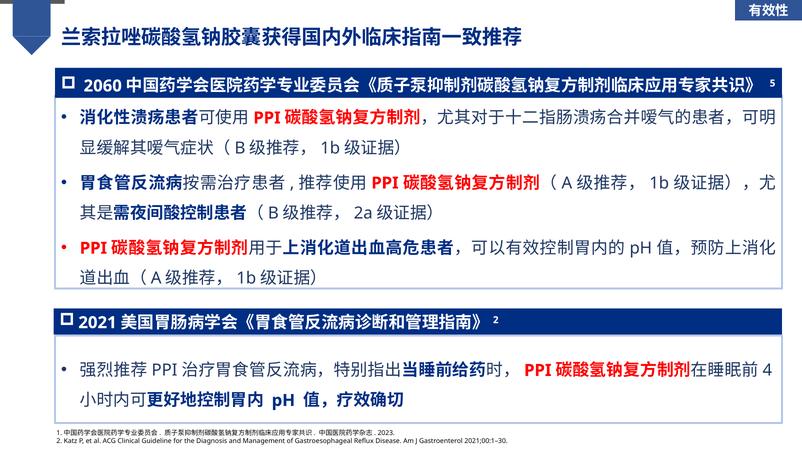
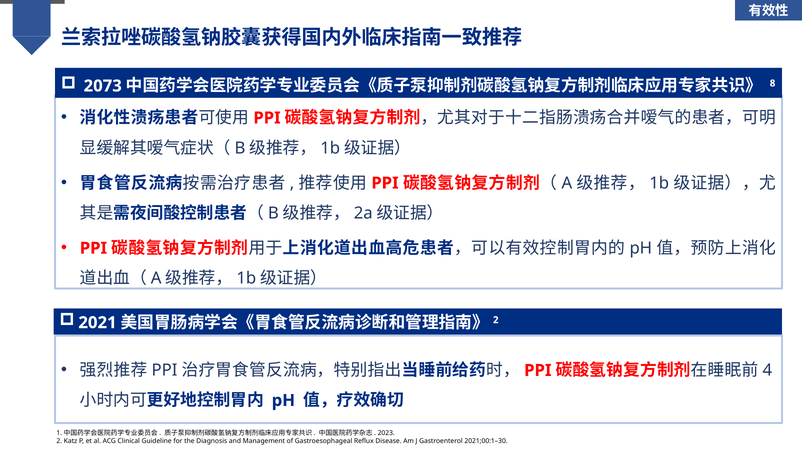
2060: 2060 -> 2073 (103, 86)
5: 5 -> 8 (773, 83)
